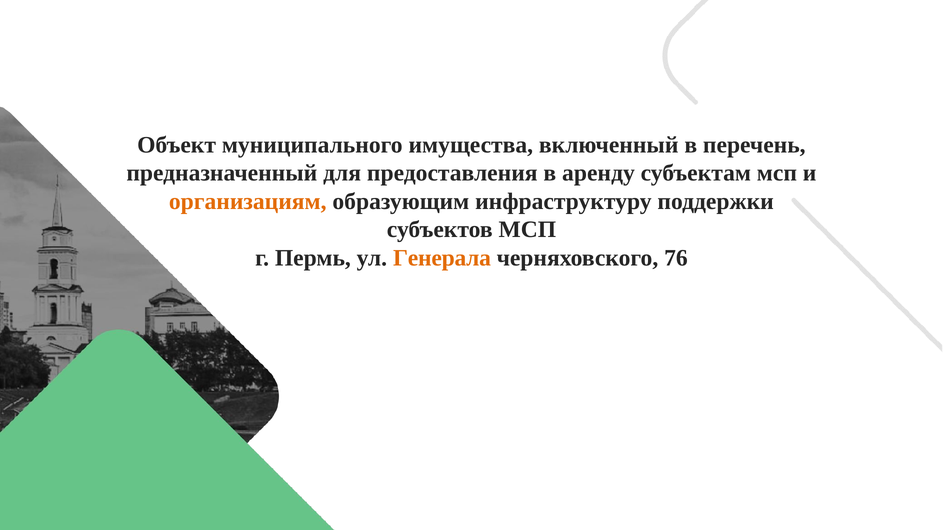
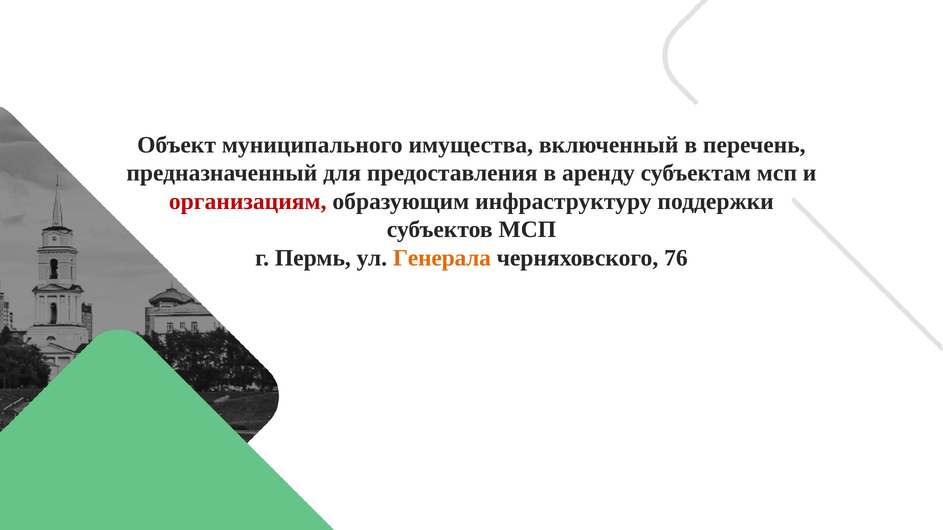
организациям colour: orange -> red (248, 201)
